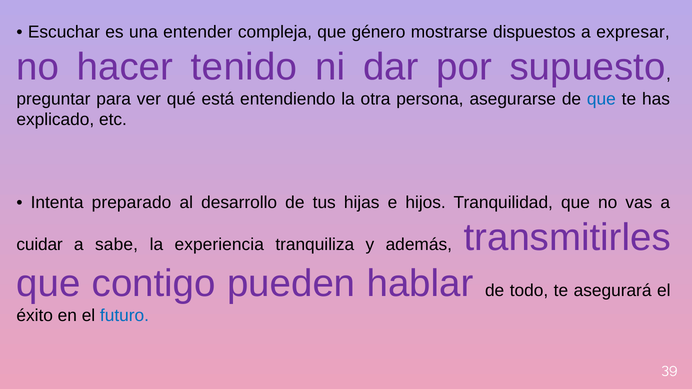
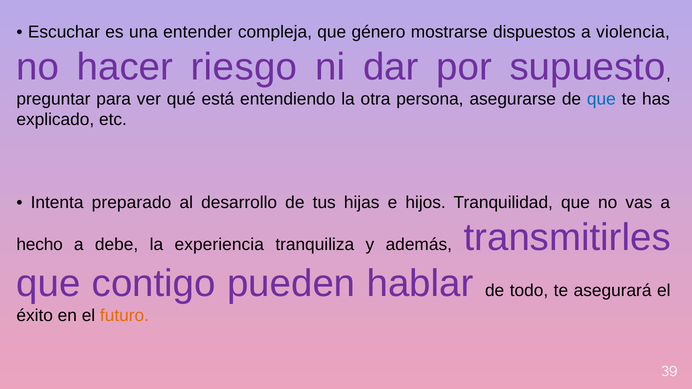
expresar: expresar -> violencia (633, 32)
tenido: tenido -> riesgo (244, 67)
cuidar: cuidar -> hecho (40, 245)
sabe: sabe -> debe (117, 245)
futuro colour: blue -> orange (125, 316)
